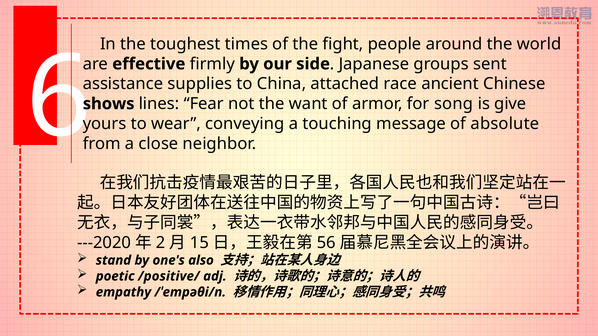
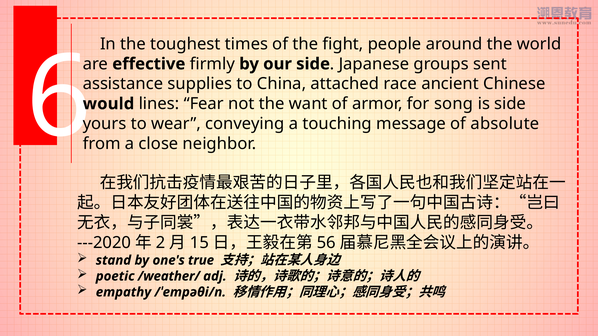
shows: shows -> would (109, 104)
is give: give -> side (510, 104)
also: also -> true (201, 261)
/positive/: /positive/ -> /weather/ (169, 276)
